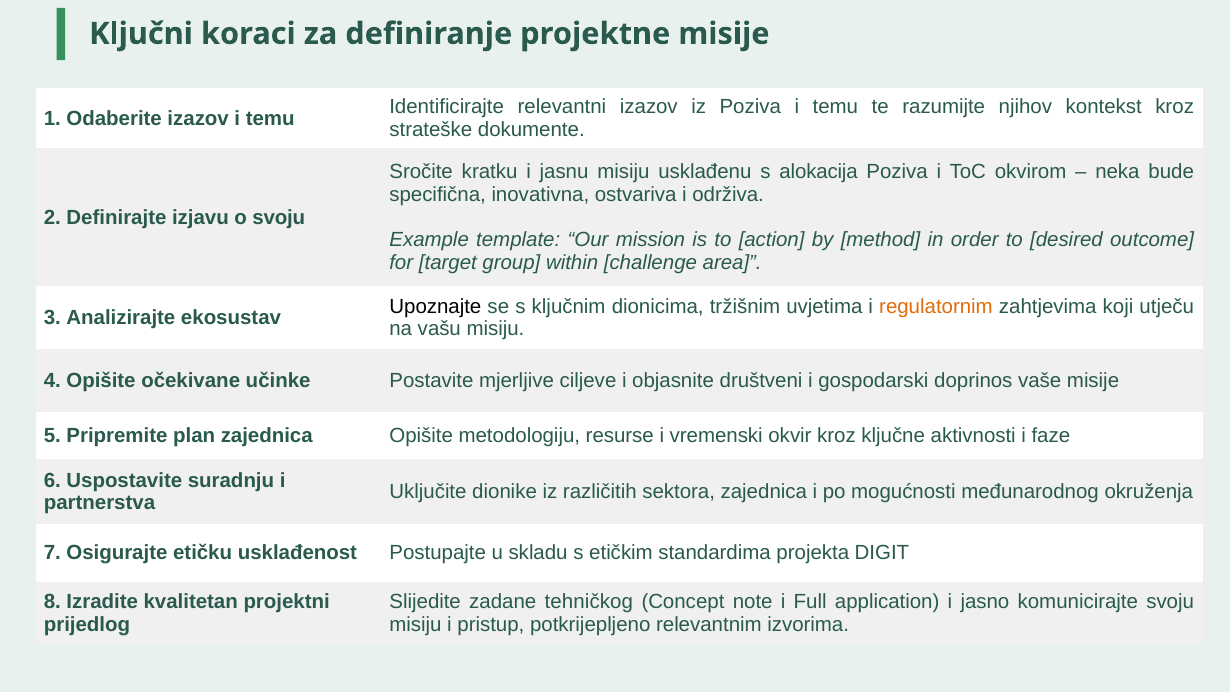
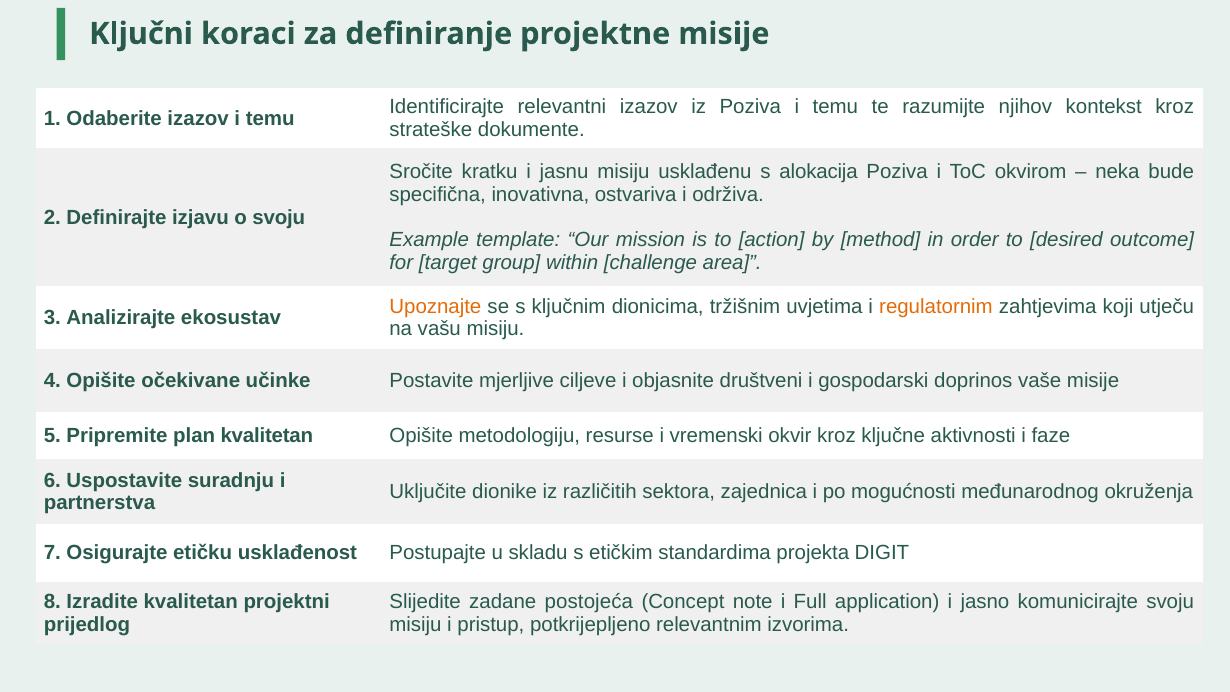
Upoznajte colour: black -> orange (435, 306)
plan zajednica: zajednica -> kvalitetan (267, 436)
tehničkog: tehničkog -> postojeća (589, 602)
